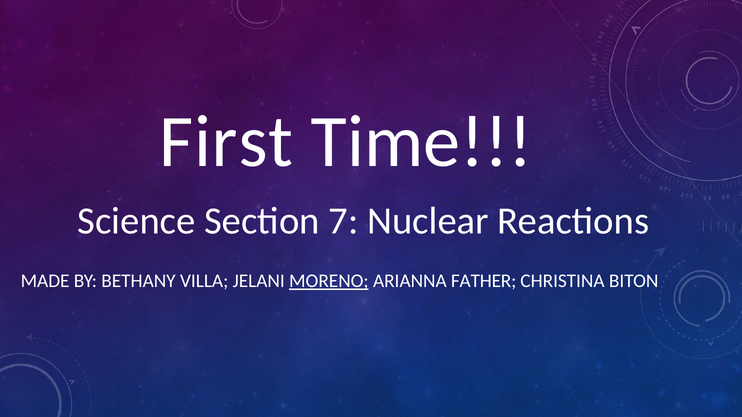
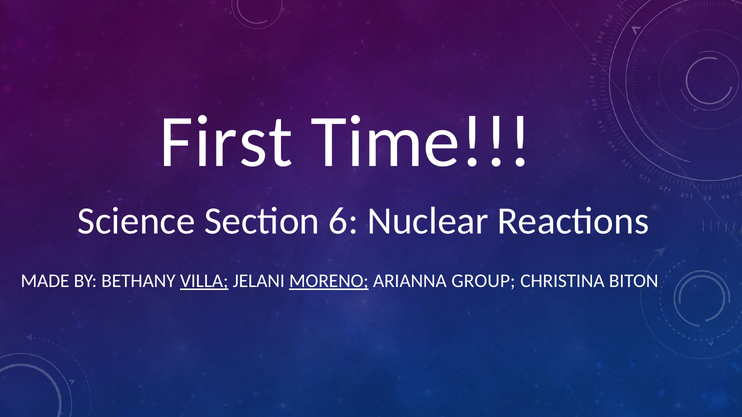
7: 7 -> 6 (343, 221)
VILLA underline: none -> present (204, 281)
FATHER: FATHER -> GROUP (483, 281)
